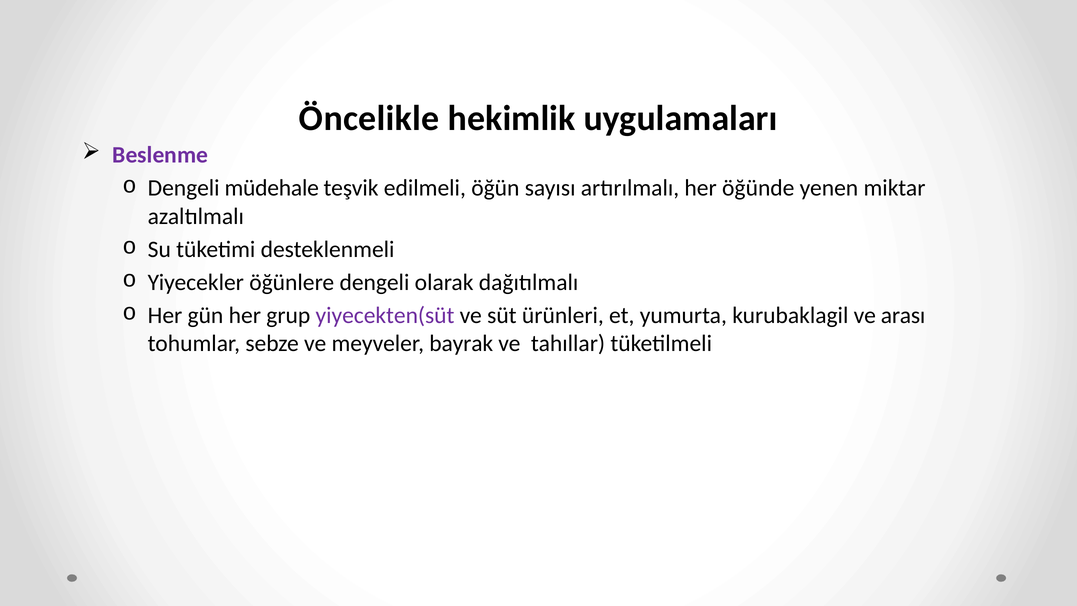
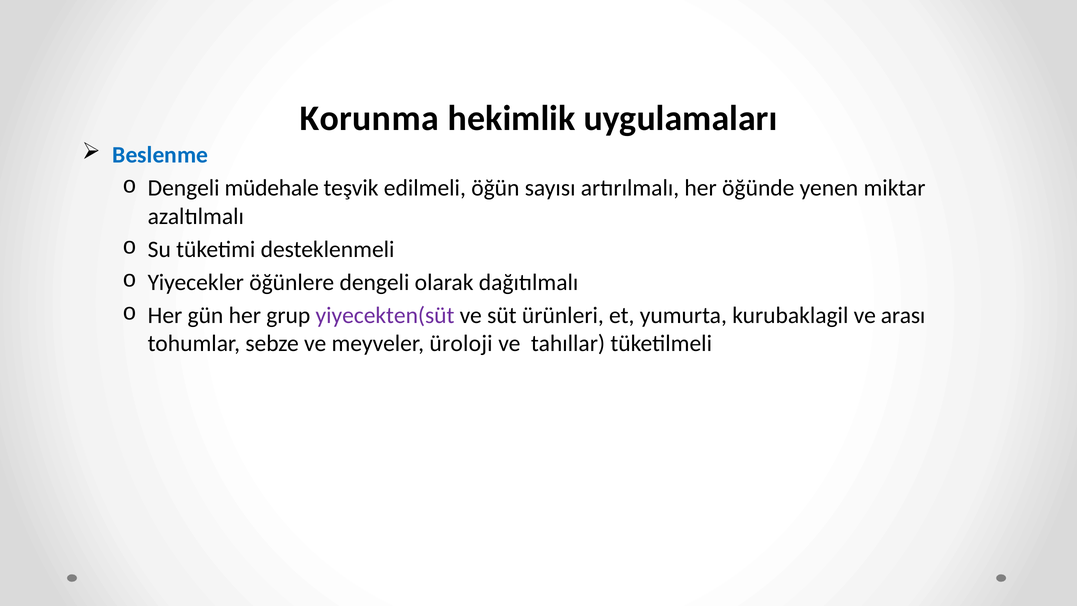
Öncelikle: Öncelikle -> Korunma (369, 118)
Beslenme colour: purple -> blue (160, 155)
bayrak: bayrak -> üroloji (461, 344)
